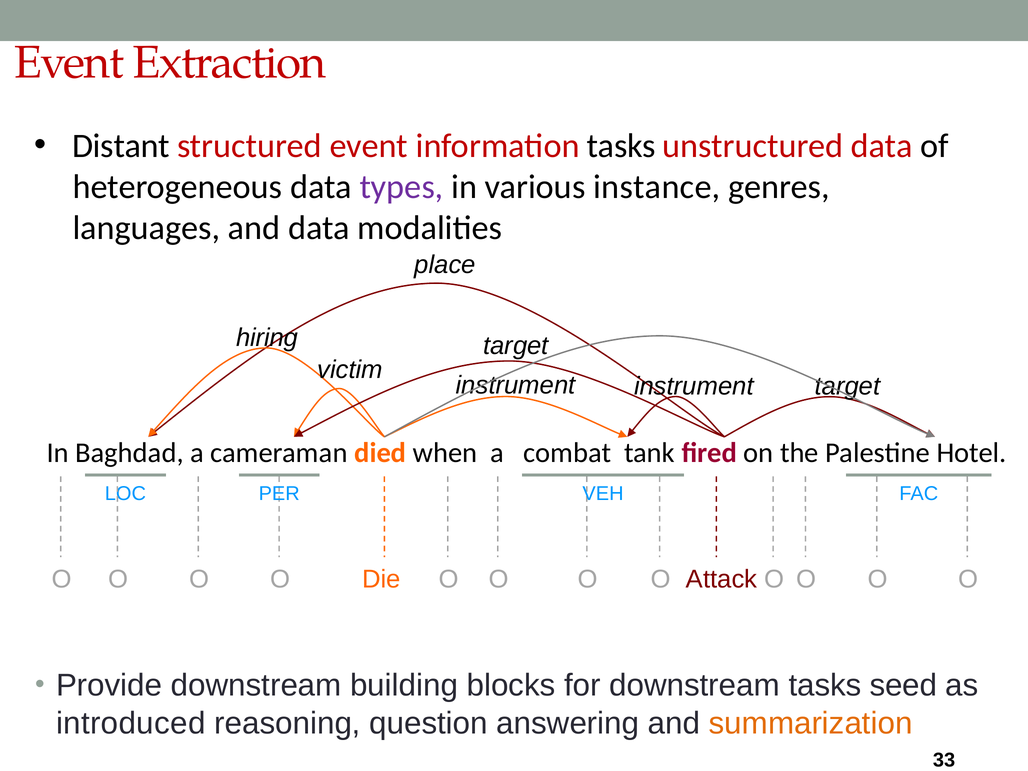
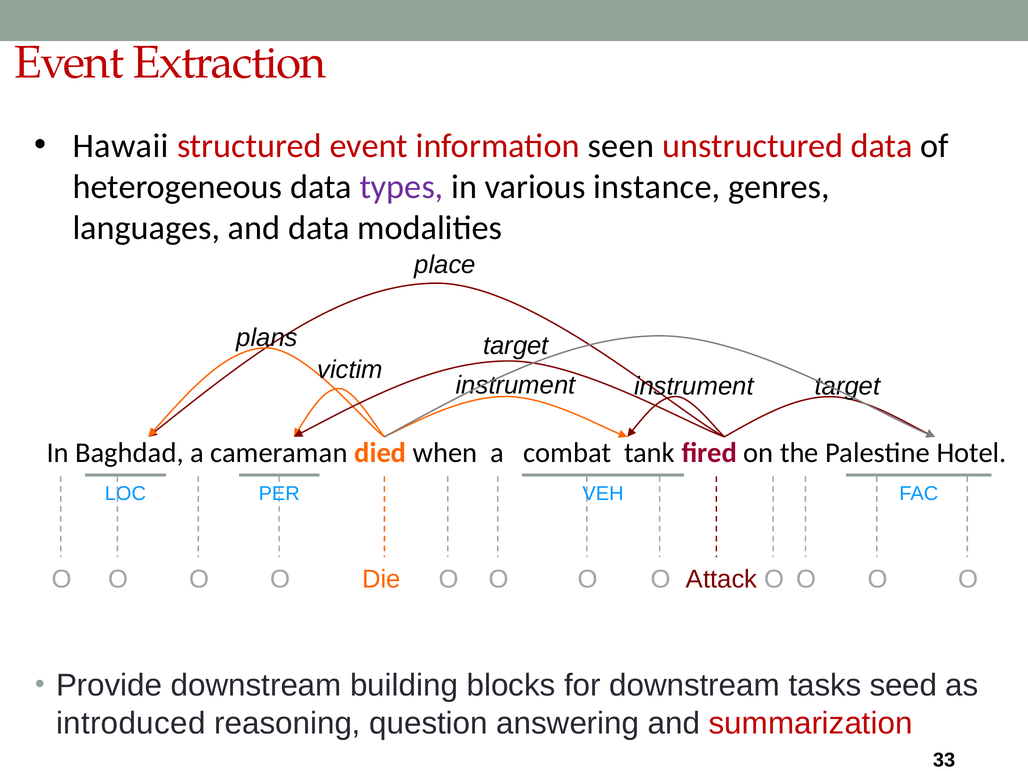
Distant: Distant -> Hawaii (121, 146)
information tasks: tasks -> seen (621, 146)
hiring: hiring -> plans (267, 338)
summarization colour: orange -> red (811, 723)
